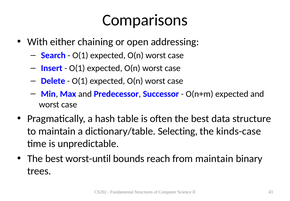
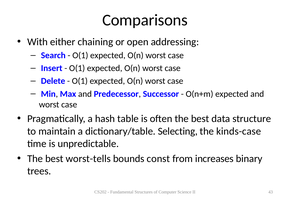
worst-until: worst-until -> worst-tells (88, 158)
reach: reach -> const (158, 158)
from maintain: maintain -> increases (214, 158)
